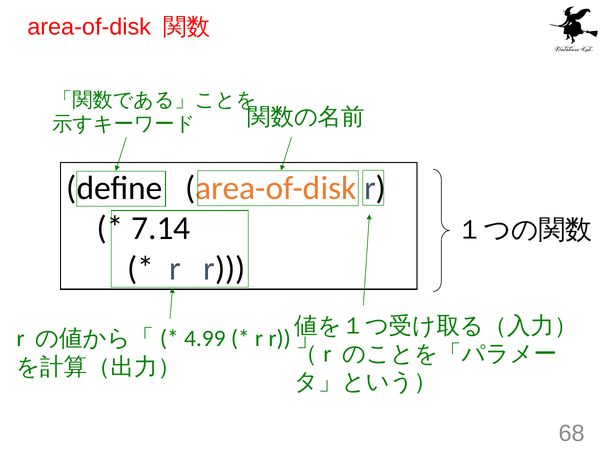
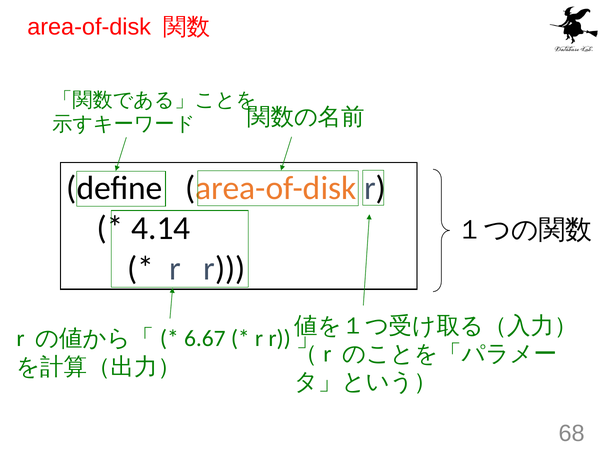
7.14: 7.14 -> 4.14 (161, 228)
4.99: 4.99 -> 6.67 (205, 339)
